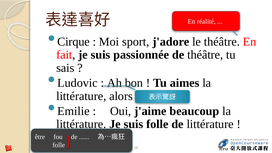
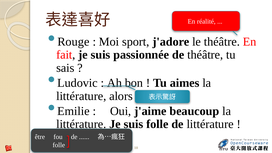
Cirque: Cirque -> Rouge (73, 42)
